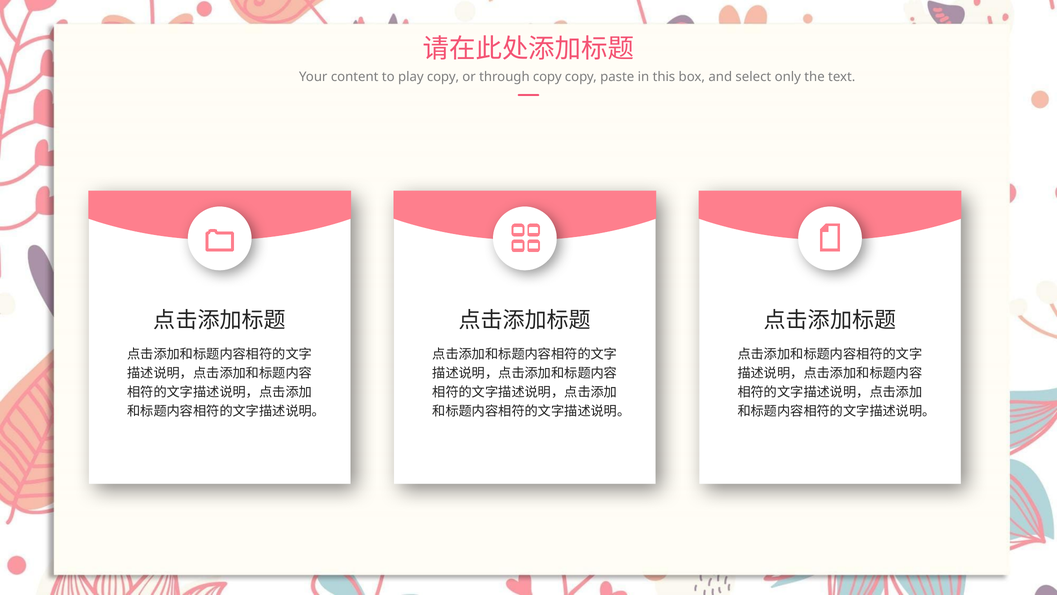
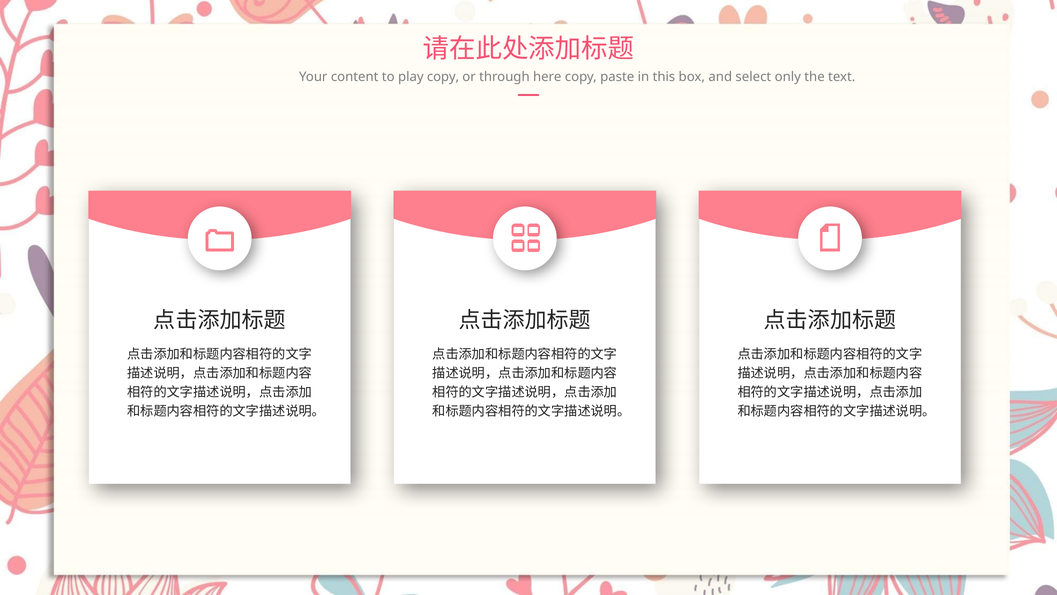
through copy: copy -> here (547, 77)
